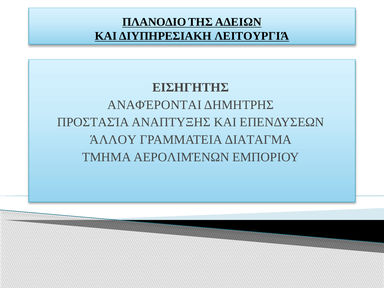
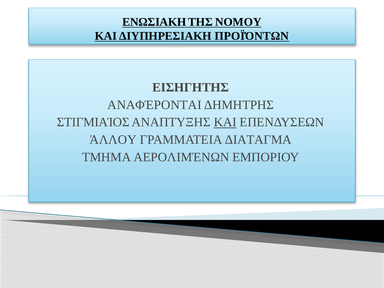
ΠΛΑΝΟΔΙΟ: ΠΛΑΝΟΔΙΟ -> ΕΝΩΣΙΑΚΗ (154, 22)
ΑΔΕΙΩΝ: ΑΔΕΙΩΝ -> NOMOΥ (238, 22)
ΛΕΙΤΟΥΡΓΙΆ: ΛΕΙΤΟΥΡΓΙΆ -> ΠΡΟΪΌΝΤΩΝ (252, 36)
ΠΡΟΣΤΑΣΊΑ: ΠΡΟΣΤΑΣΊΑ -> ΣΤΙΓΜΙΑΊΟΣ (93, 122)
ΚΑΙ underline: none -> present (225, 122)
